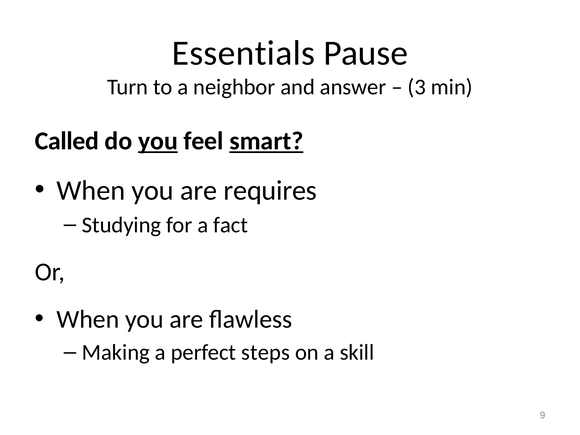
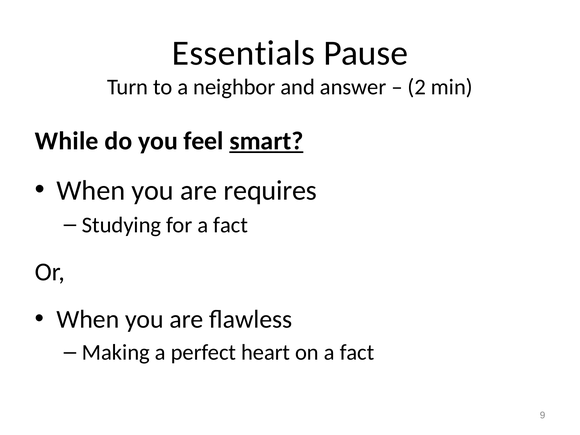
3: 3 -> 2 (417, 87)
Called: Called -> While (67, 141)
you underline: present -> none (158, 141)
steps: steps -> heart (266, 352)
on a skill: skill -> fact (357, 352)
